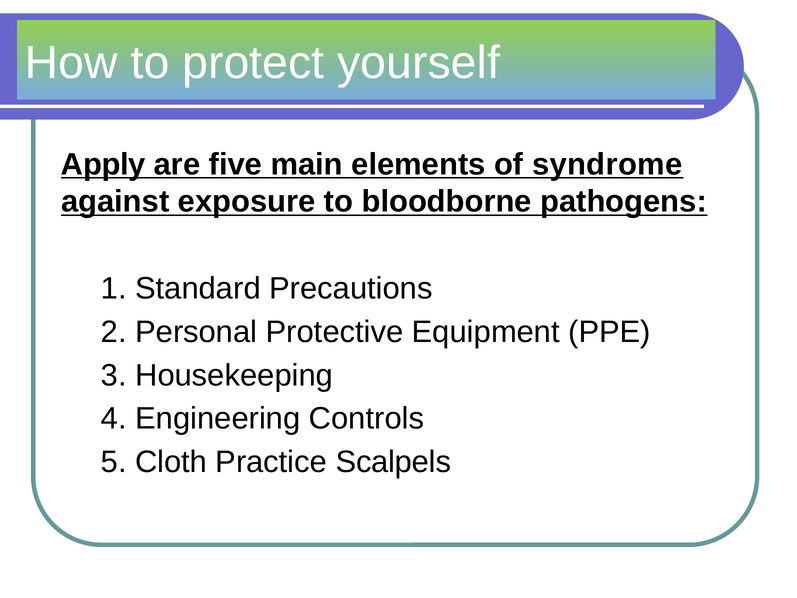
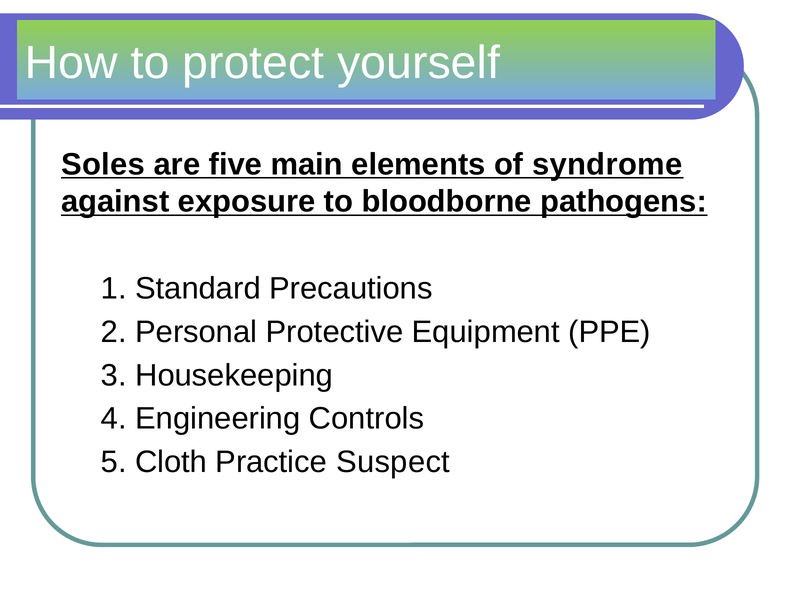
Apply: Apply -> Soles (103, 164)
Scalpels: Scalpels -> Suspect (393, 462)
